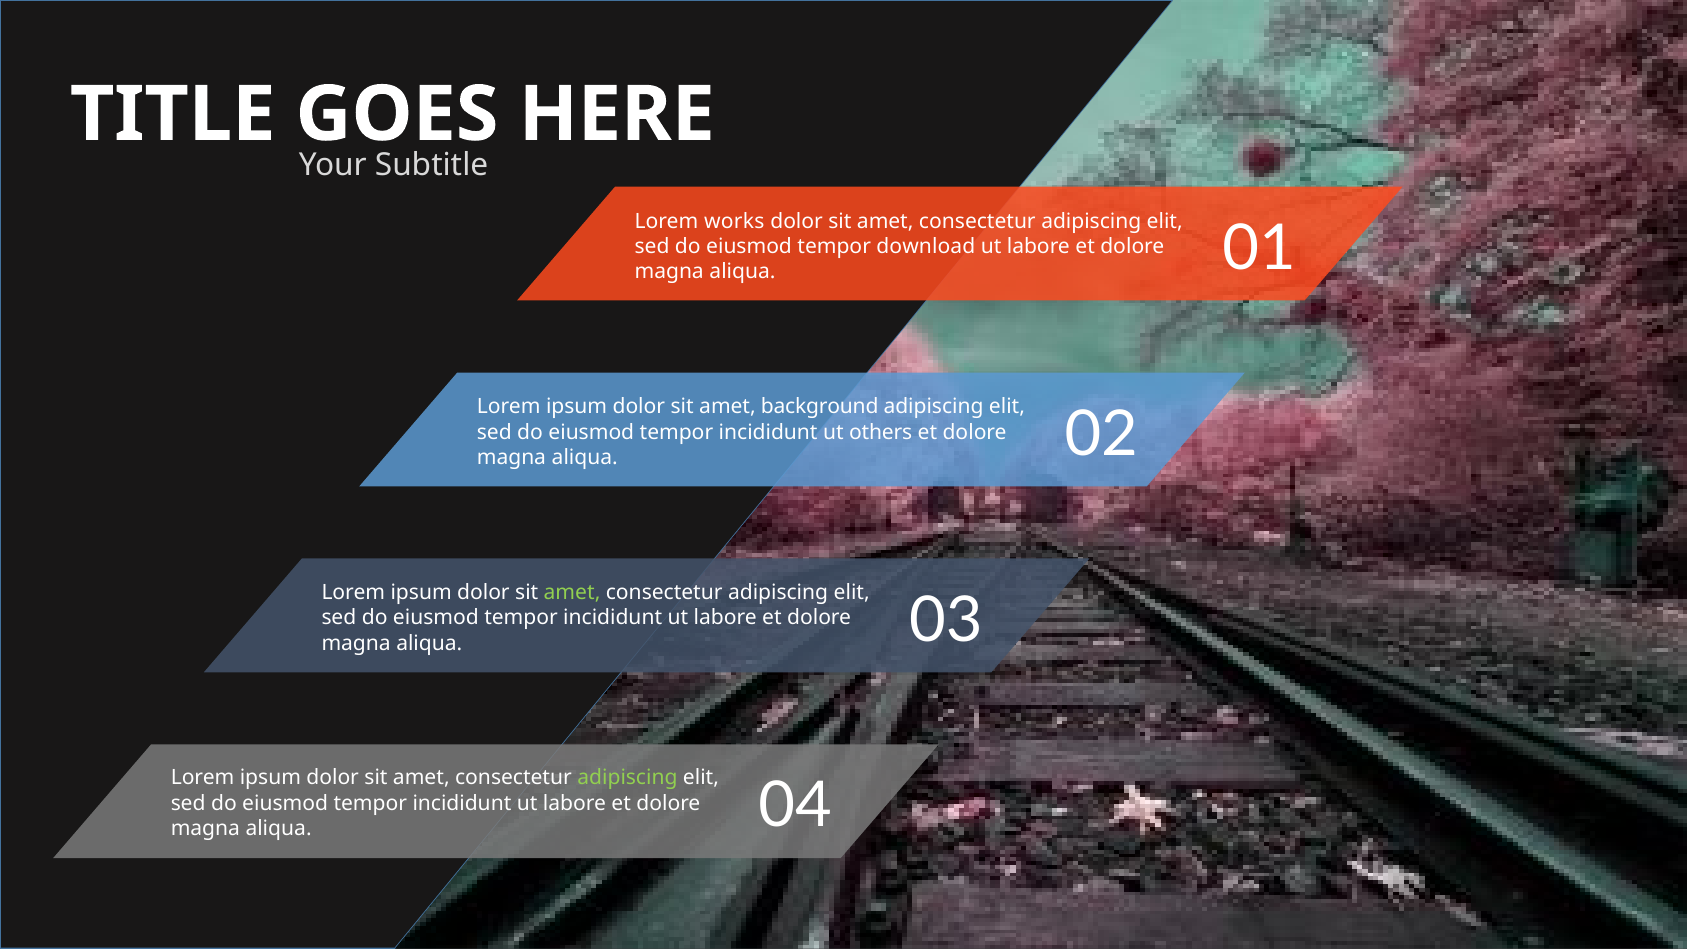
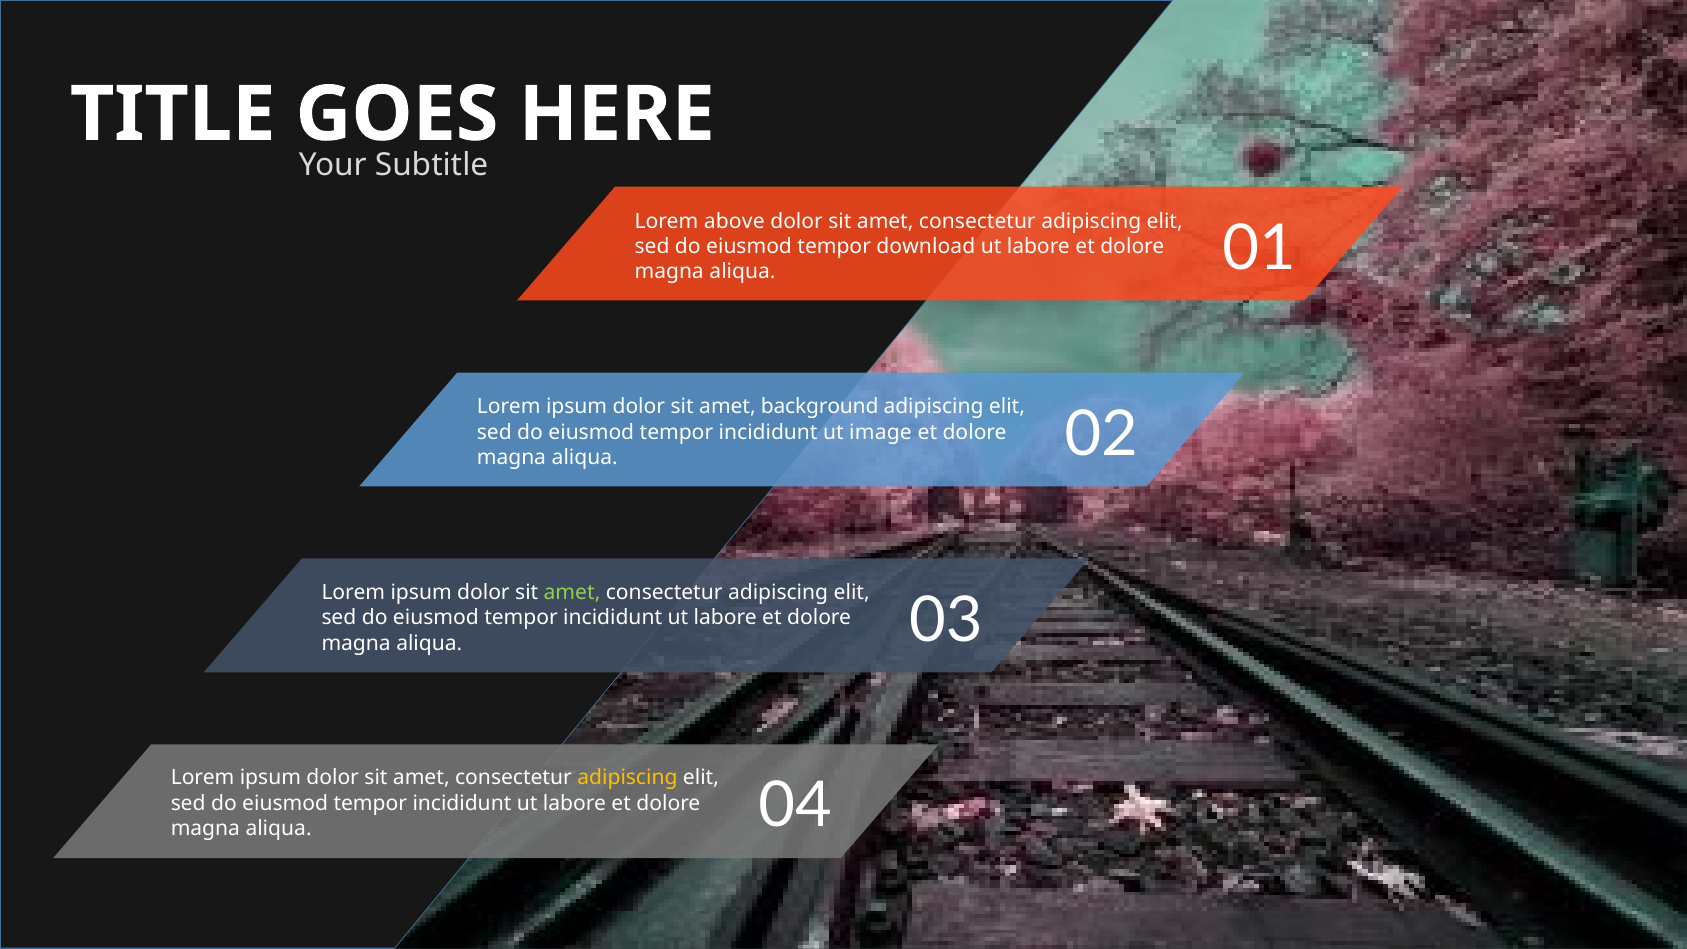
works: works -> above (734, 221)
others: others -> image (881, 432)
adipiscing colour: light green -> yellow (627, 778)
